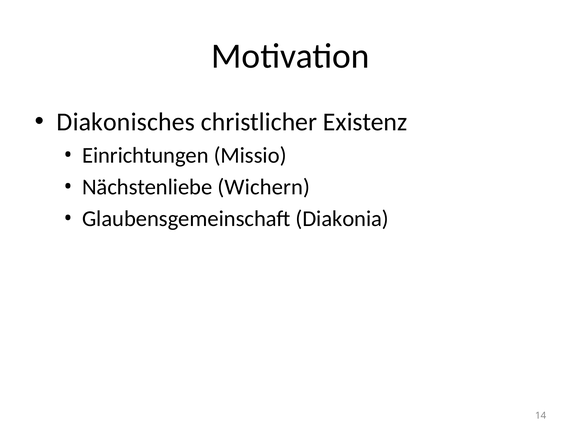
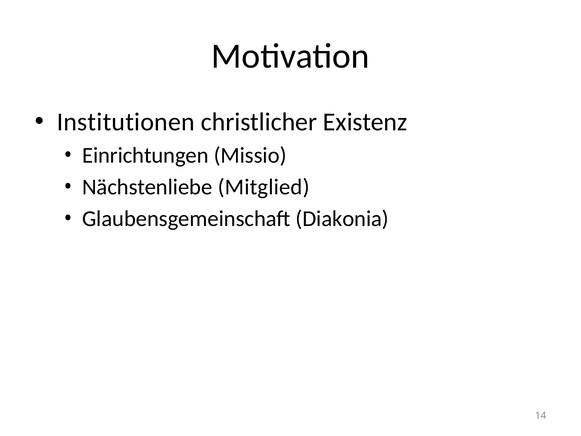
Diakonisches: Diakonisches -> Institutionen (126, 122)
Wichern: Wichern -> Mitglied (264, 187)
